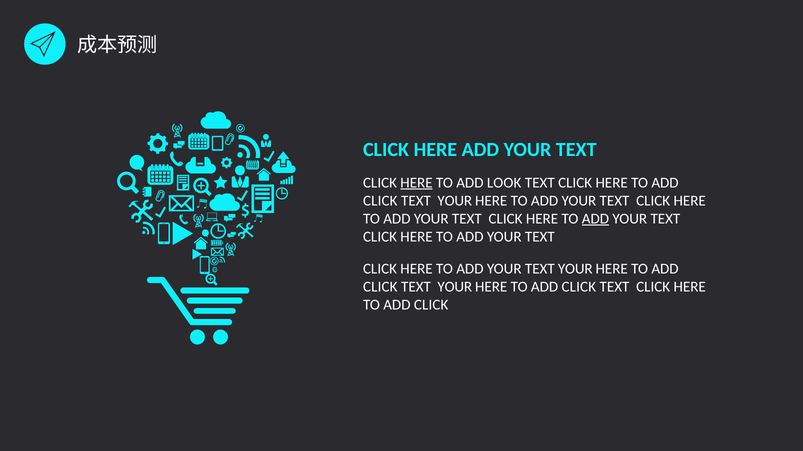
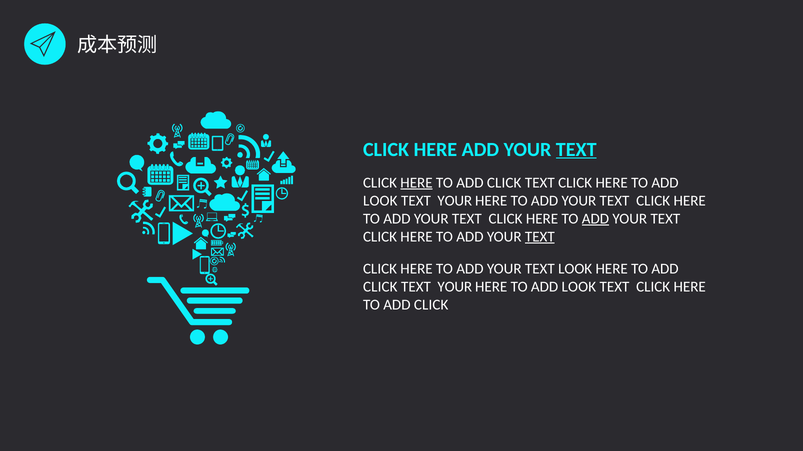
TEXT underline: none -> present (576, 150)
LOOK: LOOK -> CLICK (504, 183)
CLICK: CLICK -> LOOK (380, 201)
TEXT underline: none -> present (540, 237)
YOUR TEXT YOUR: YOUR -> LOOK (575, 269)
CLICK: CLICK -> LOOK (579, 287)
